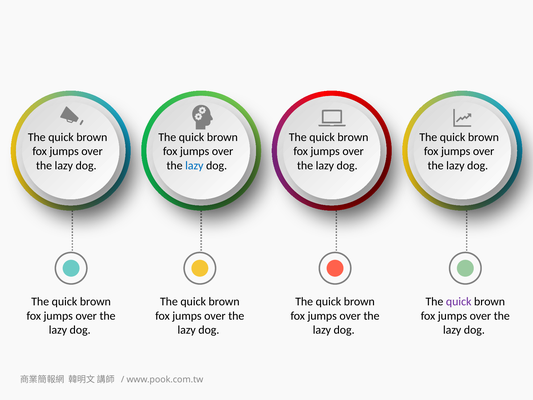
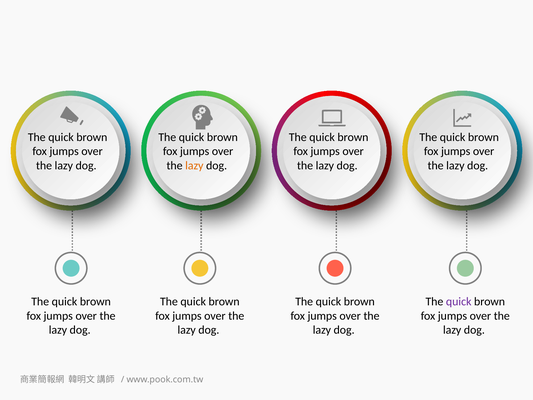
lazy colour: blue -> orange (194, 166)
